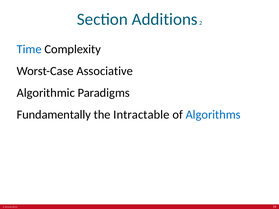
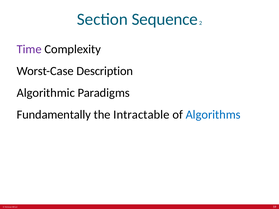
Additions: Additions -> Sequence (165, 19)
Time colour: blue -> purple (29, 49)
Associative: Associative -> Description (105, 71)
